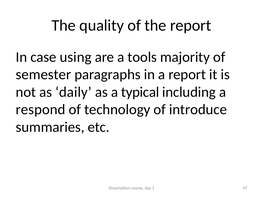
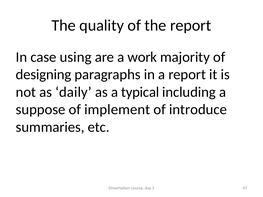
tools: tools -> work (142, 57)
semester: semester -> designing (44, 75)
respond: respond -> suppose (41, 110)
technology: technology -> implement (117, 110)
